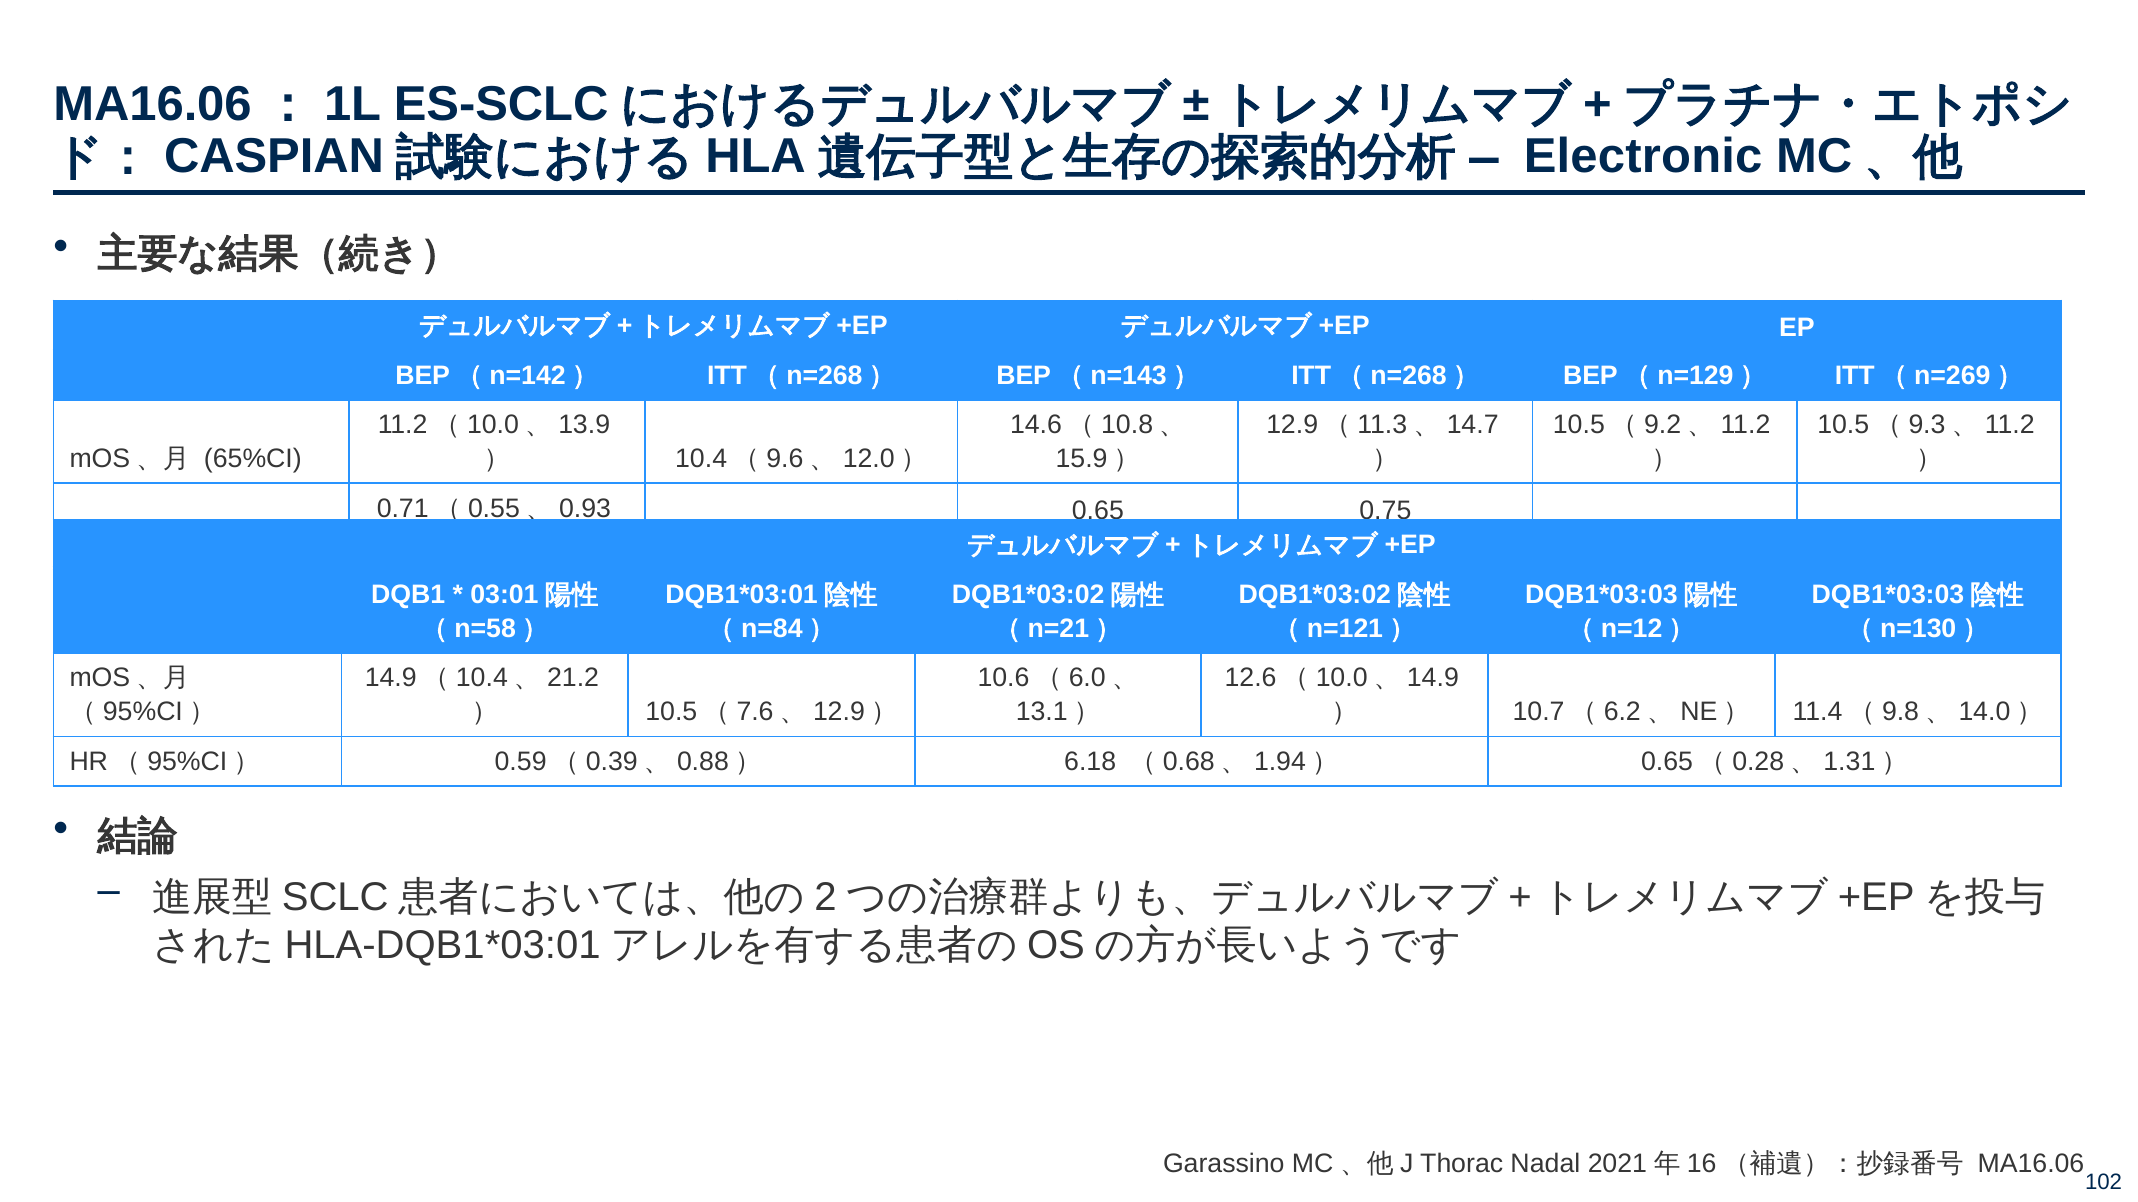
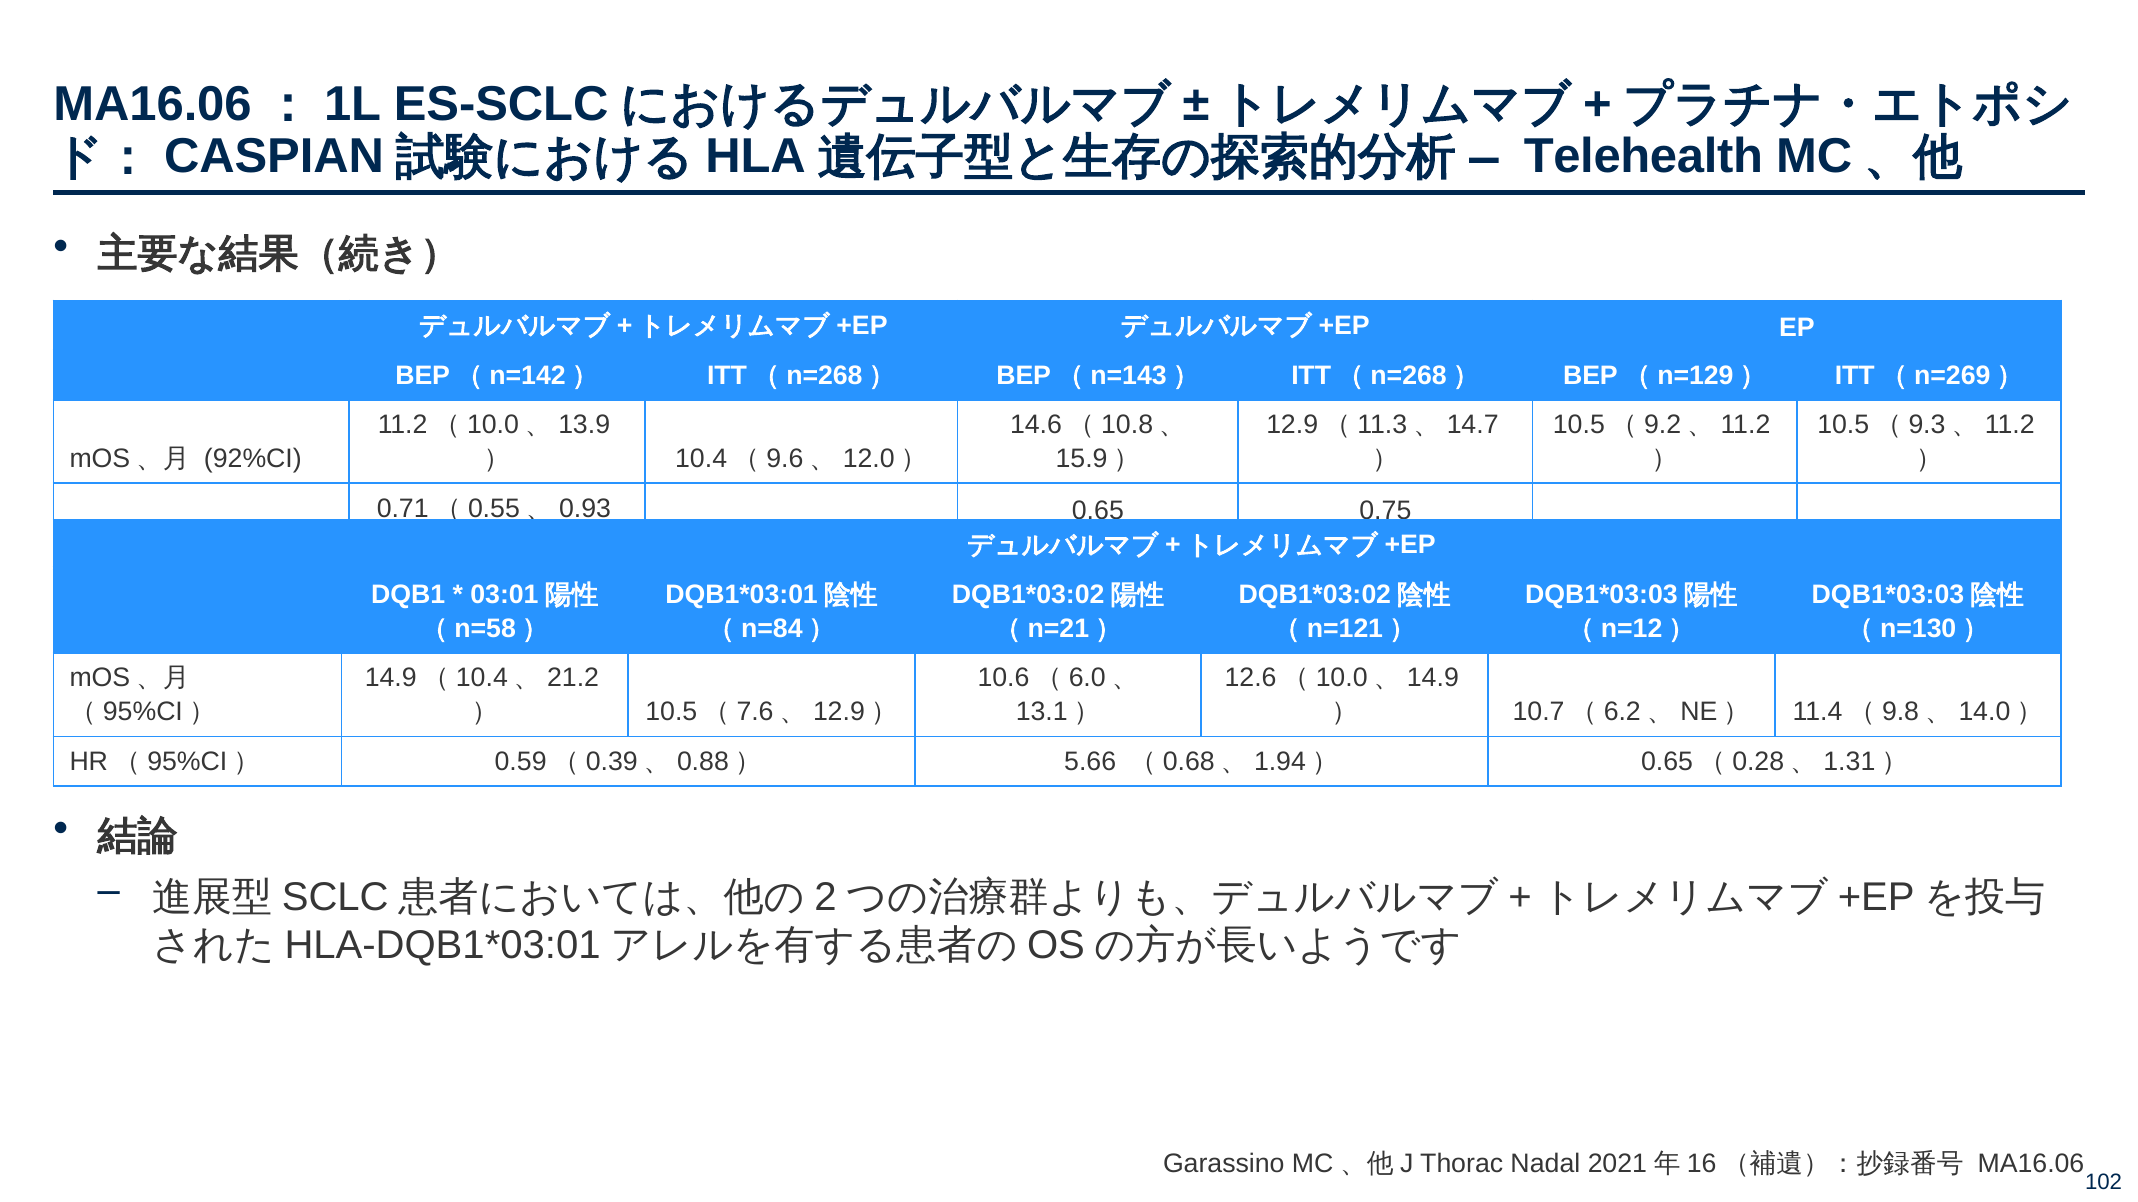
Electronic: Electronic -> Telehealth (1643, 157)
65%CI: 65%CI -> 92%CI (253, 459)
6.18: 6.18 -> 5.66 (1090, 762)
